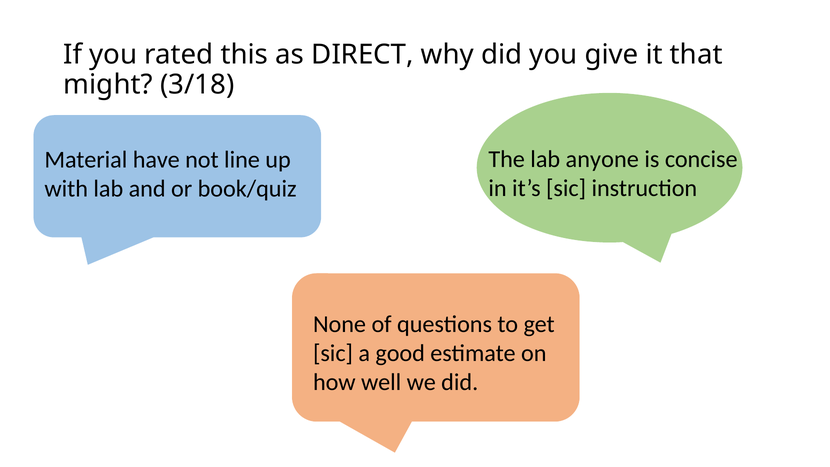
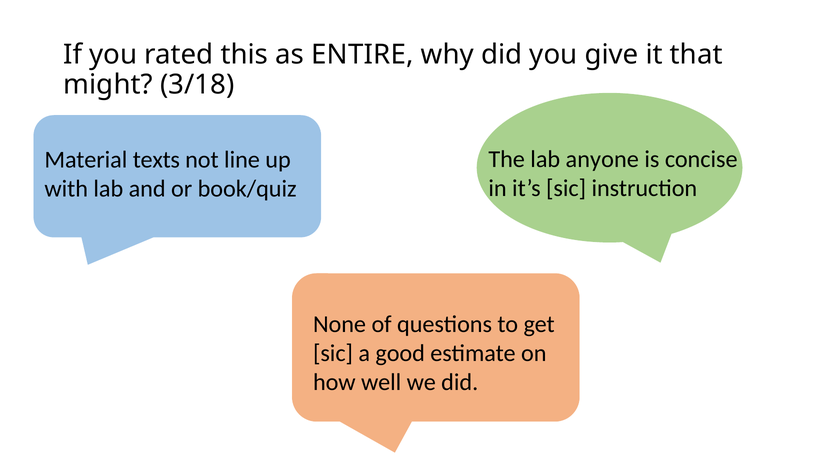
DIRECT: DIRECT -> ENTIRE (362, 55)
have: have -> texts (156, 160)
